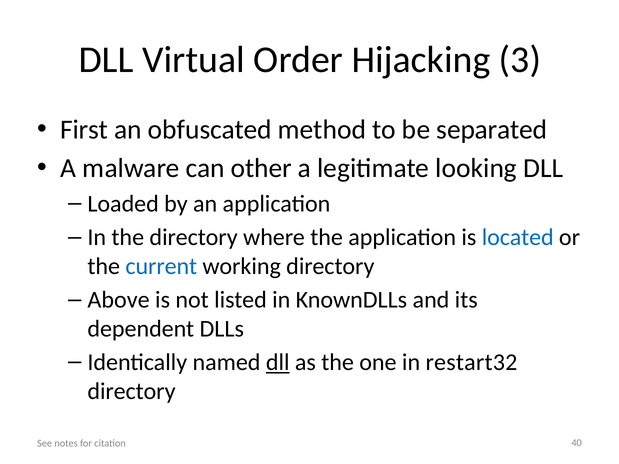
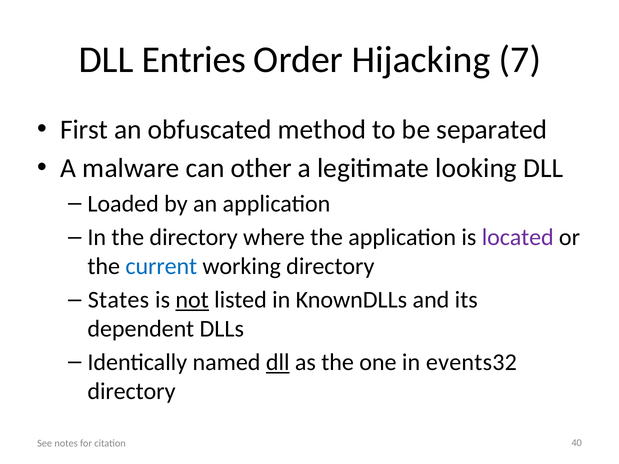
Virtual: Virtual -> Entries (194, 60)
3: 3 -> 7 (520, 60)
located colour: blue -> purple (518, 238)
Above: Above -> States (118, 300)
not underline: none -> present (192, 300)
restart32: restart32 -> events32 (471, 363)
